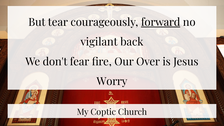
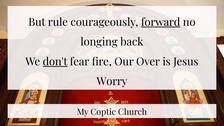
tear: tear -> rule (58, 22)
vigilant: vigilant -> longing (99, 42)
don't underline: none -> present (55, 62)
